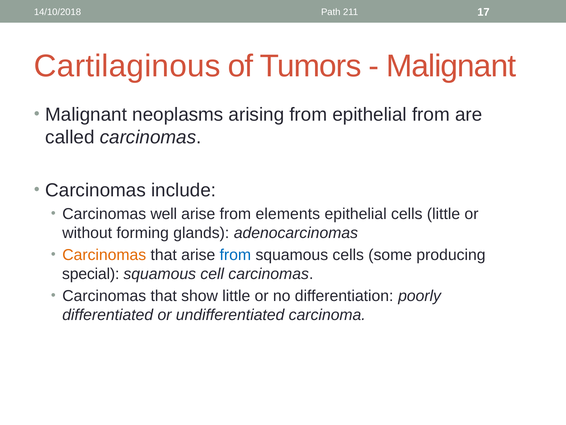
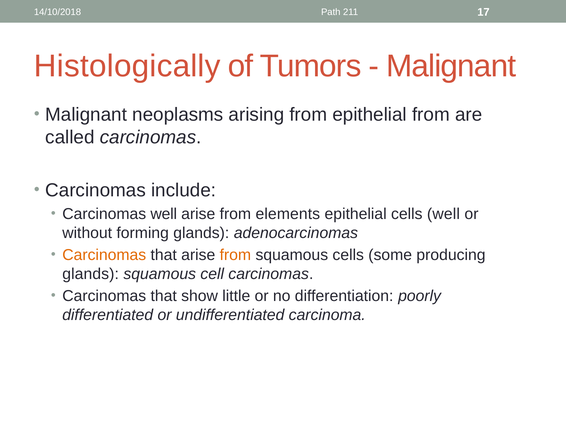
Cartilaginous: Cartilaginous -> Histologically (127, 66)
cells little: little -> well (443, 214)
from colour: blue -> orange (235, 255)
special: special -> glands (91, 274)
